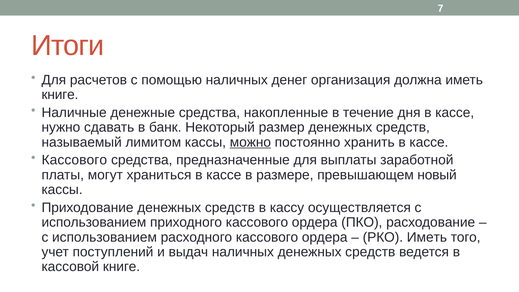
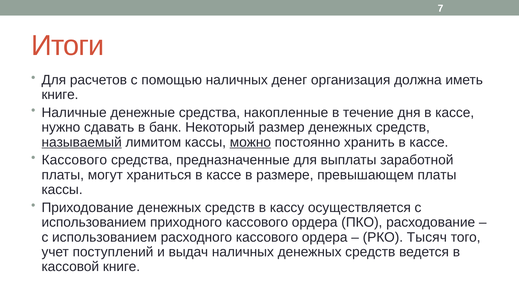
называемый underline: none -> present (82, 142)
превышающем новый: новый -> платы (437, 175)
РКО Иметь: Иметь -> Тысяч (427, 237)
